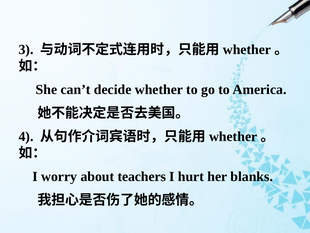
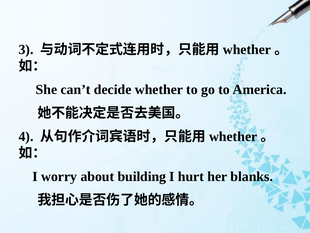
teachers: teachers -> building (142, 176)
